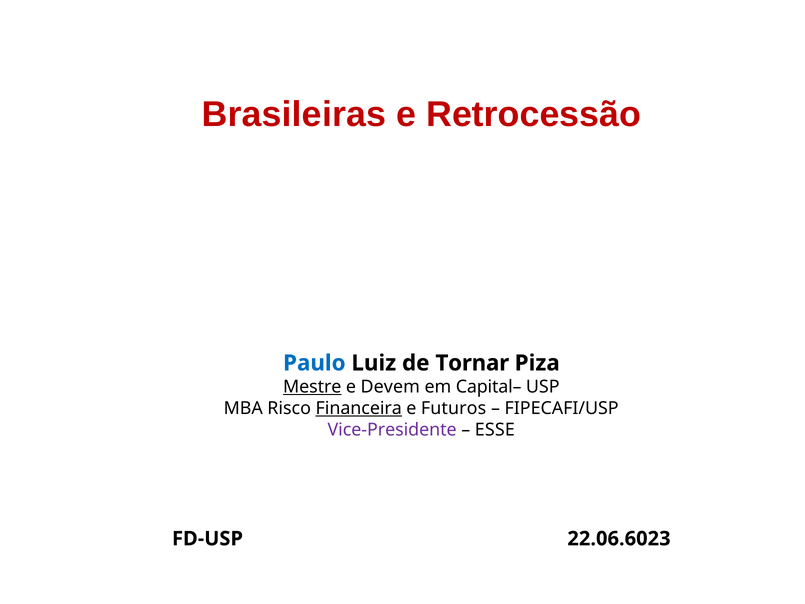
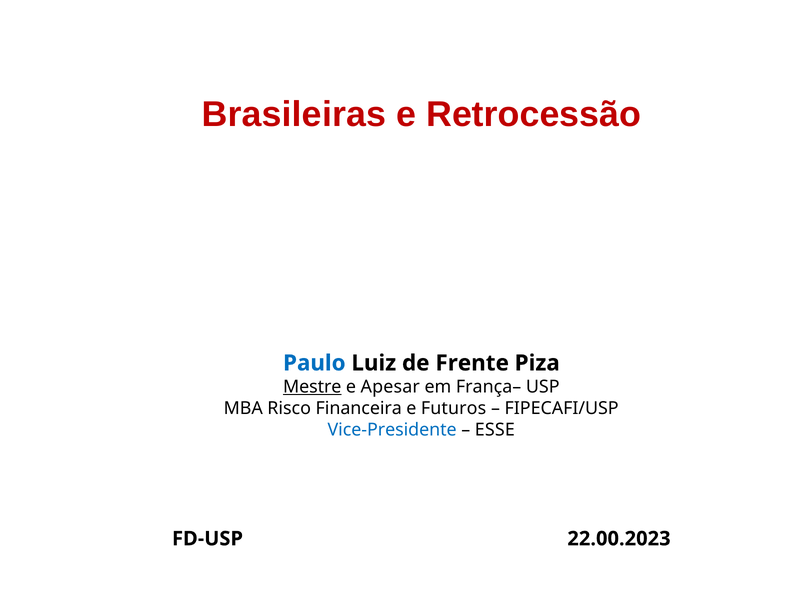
Tornar: Tornar -> Frente (472, 363)
Devem: Devem -> Apesar (390, 387)
Capital–: Capital– -> França– (489, 387)
Financeira underline: present -> none (359, 408)
Vice-Presidente colour: purple -> blue (392, 430)
22.06.6023: 22.06.6023 -> 22.00.2023 (619, 538)
